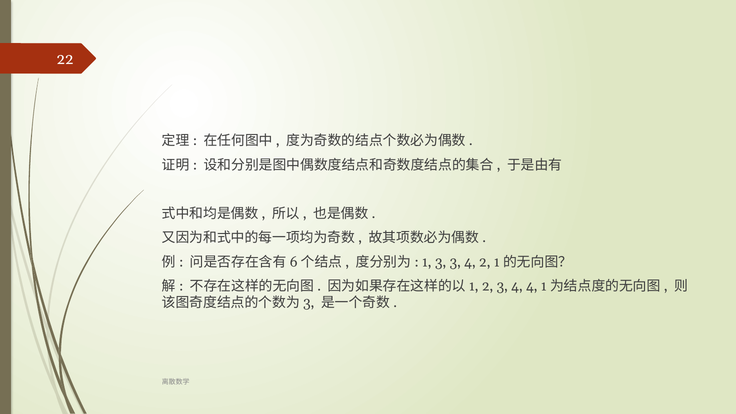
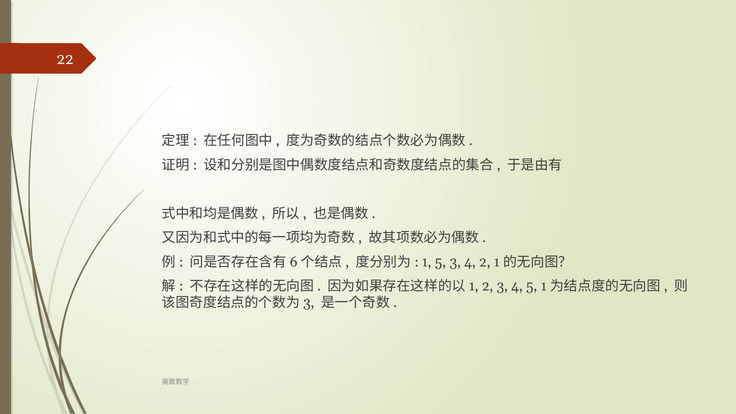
1 3: 3 -> 5 (440, 262)
4 4: 4 -> 5 (532, 286)
